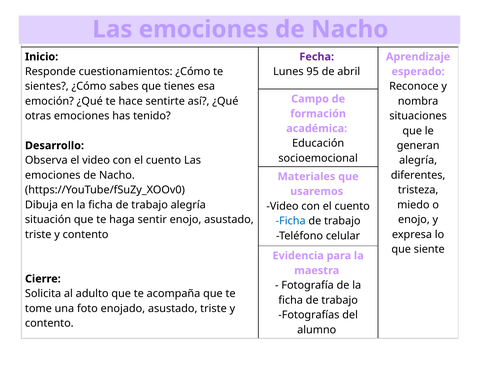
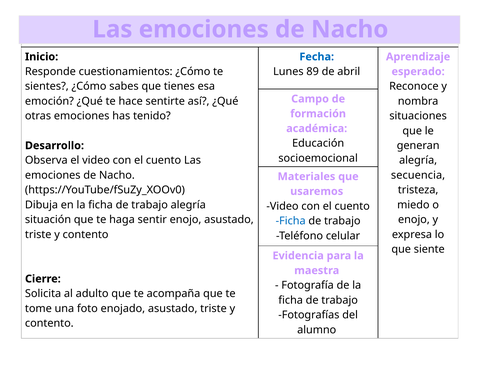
Fecha colour: purple -> blue (317, 57)
95: 95 -> 89 (313, 72)
diferentes: diferentes -> secuencia (418, 175)
